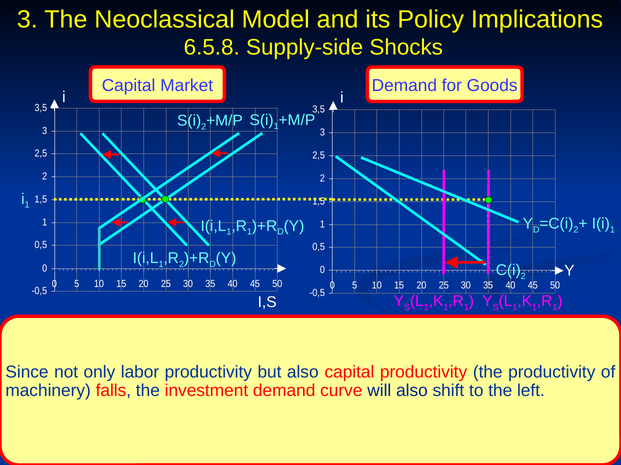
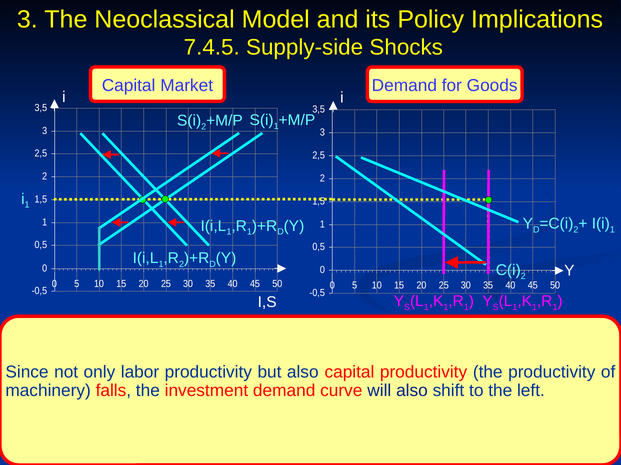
6.5.8: 6.5.8 -> 7.4.5 (212, 48)
